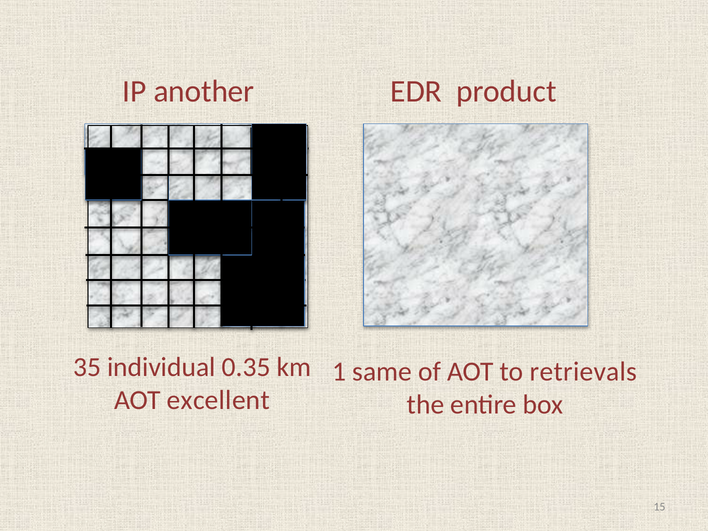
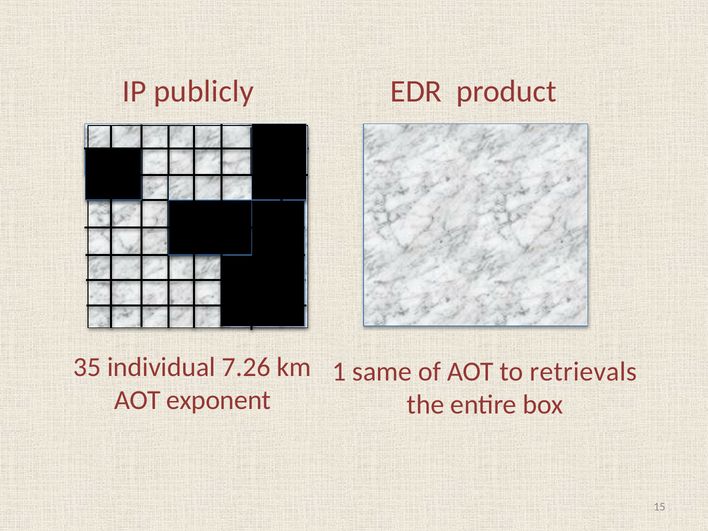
another: another -> publicly (204, 91)
0.35: 0.35 -> 7.26 (246, 367)
excellent: excellent -> exponent (219, 400)
